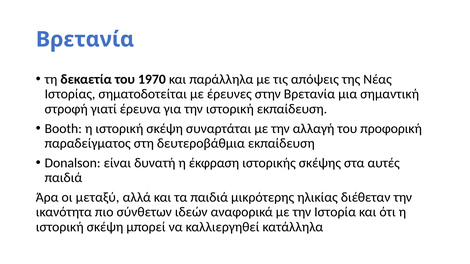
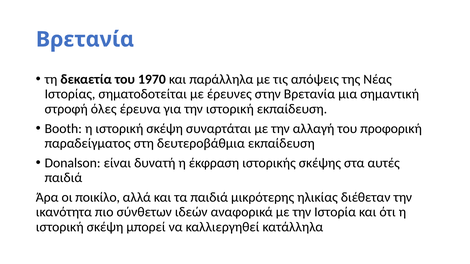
γιατί: γιατί -> όλες (104, 109)
μεταξύ: μεταξύ -> ποικίλο (98, 198)
